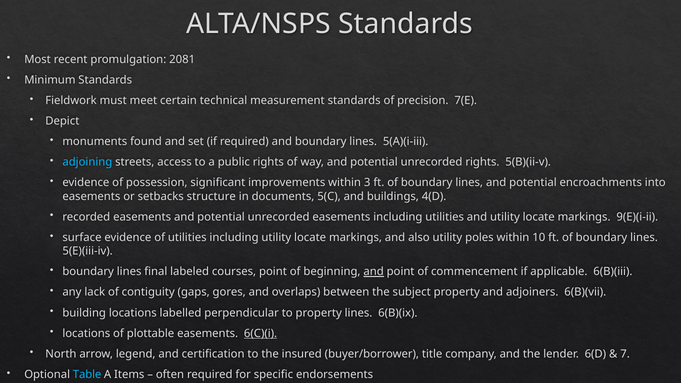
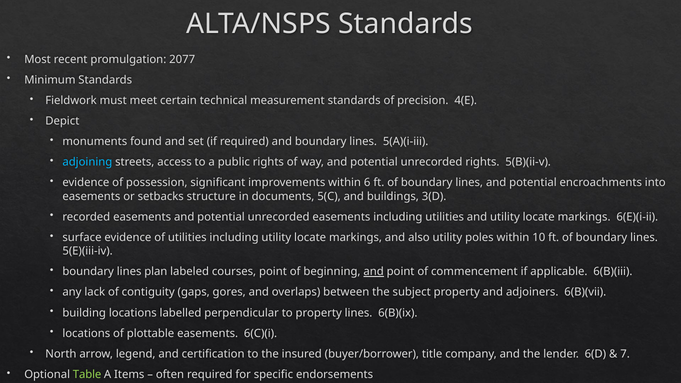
2081: 2081 -> 2077 (182, 59)
7(E: 7(E -> 4(E (466, 100)
3: 3 -> 6 (367, 183)
4(D: 4(D -> 3(D (434, 196)
9(E)(i-ii: 9(E)(i-ii -> 6(E)(i-ii (637, 217)
final: final -> plan (156, 272)
6(C)(i underline: present -> none (261, 333)
Table colour: light blue -> light green (87, 375)
